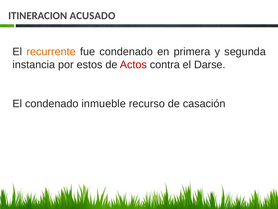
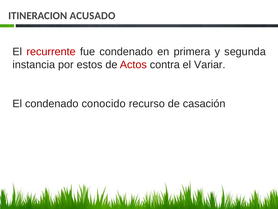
recurrente colour: orange -> red (51, 52)
Darse: Darse -> Variar (210, 65)
inmueble: inmueble -> conocido (104, 103)
